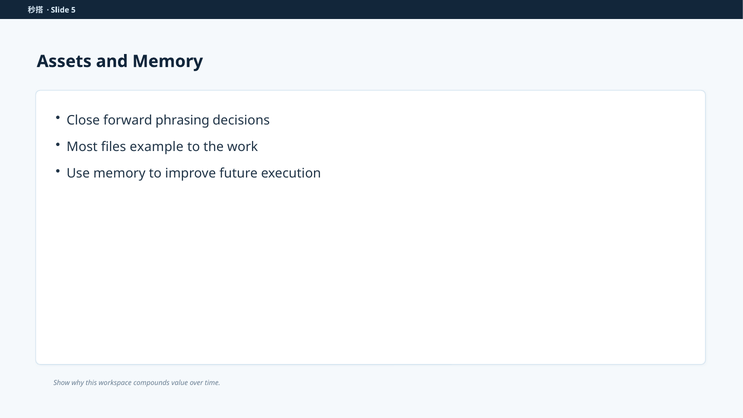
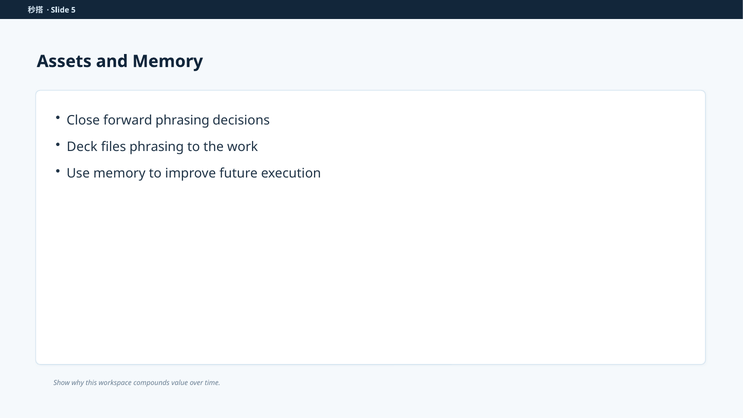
Most: Most -> Deck (82, 147)
files example: example -> phrasing (157, 147)
